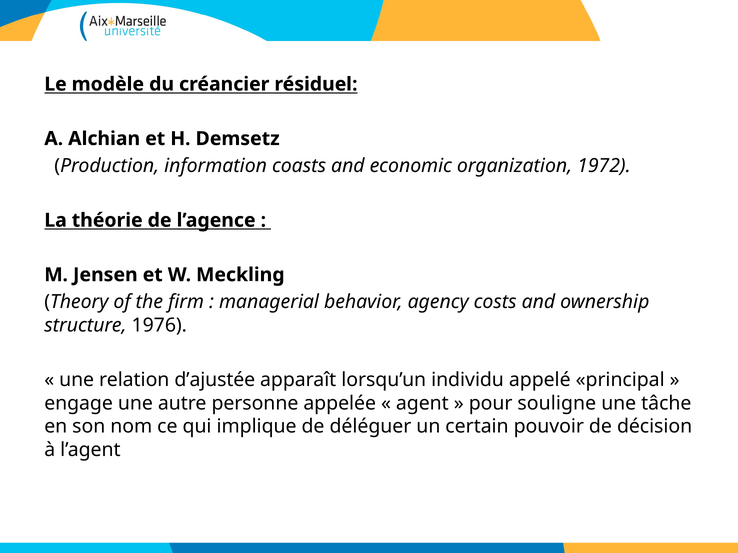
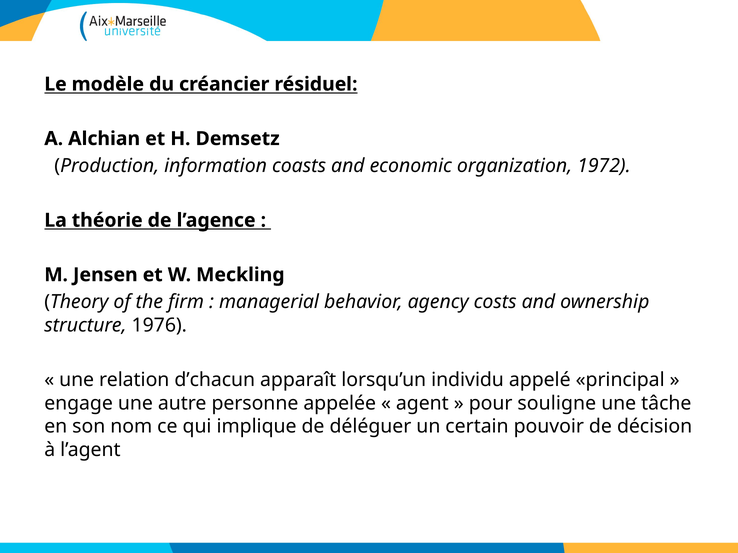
d’ajustée: d’ajustée -> d’chacun (215, 380)
